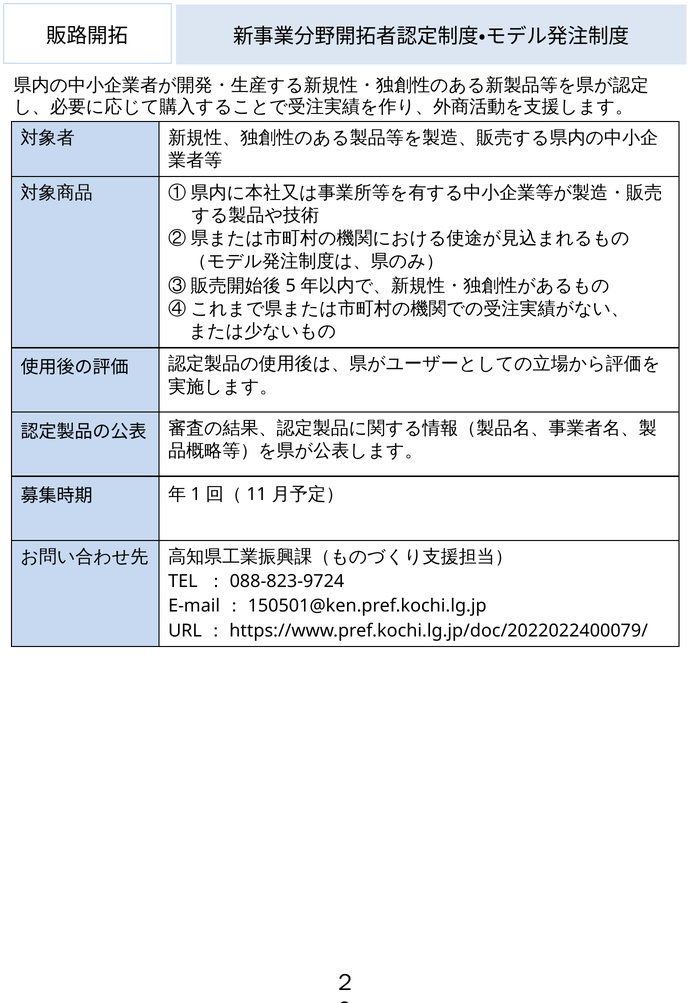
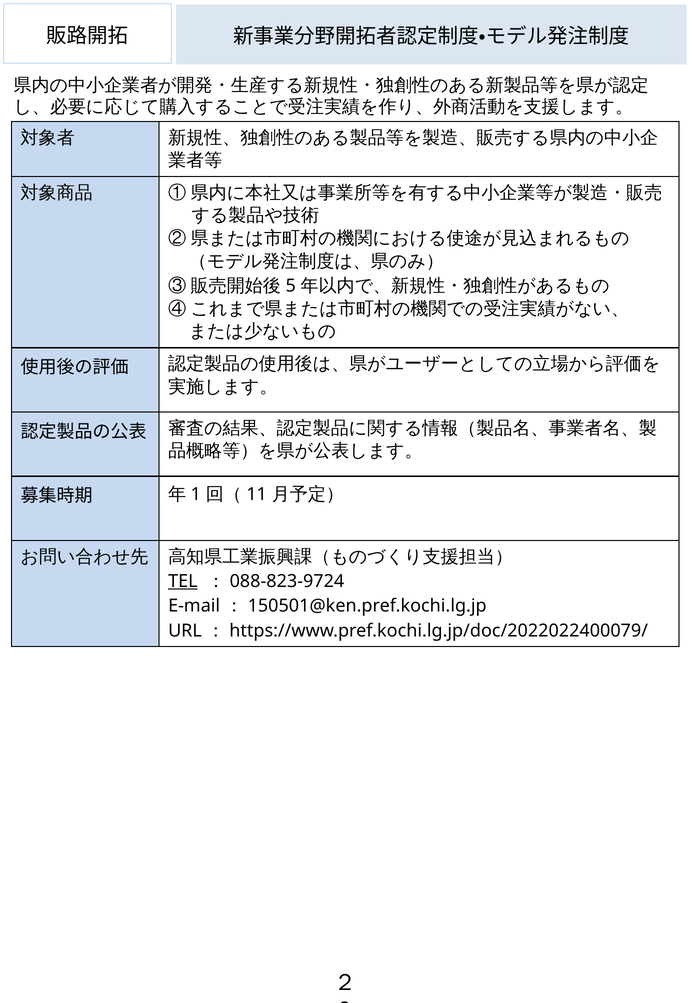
TEL underline: none -> present (183, 581)
